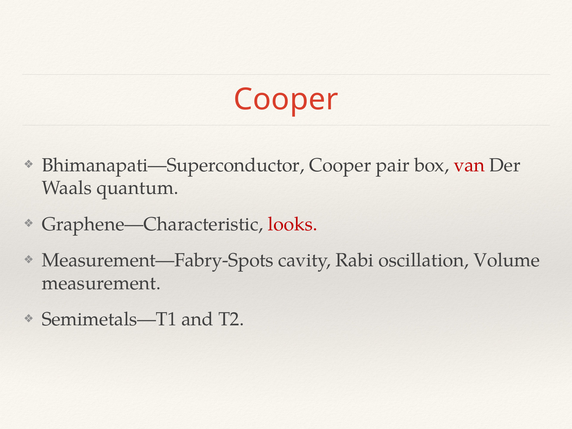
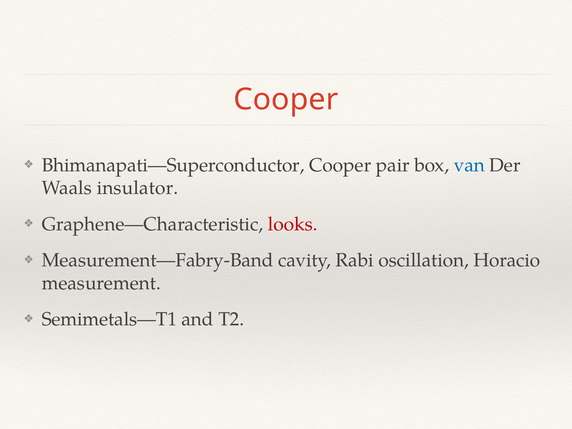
van colour: red -> blue (469, 165)
quantum: quantum -> insulator (137, 188)
Measurement—Fabry-Spots: Measurement—Fabry-Spots -> Measurement—Fabry-Band (158, 260)
Volume: Volume -> Horacio (507, 260)
